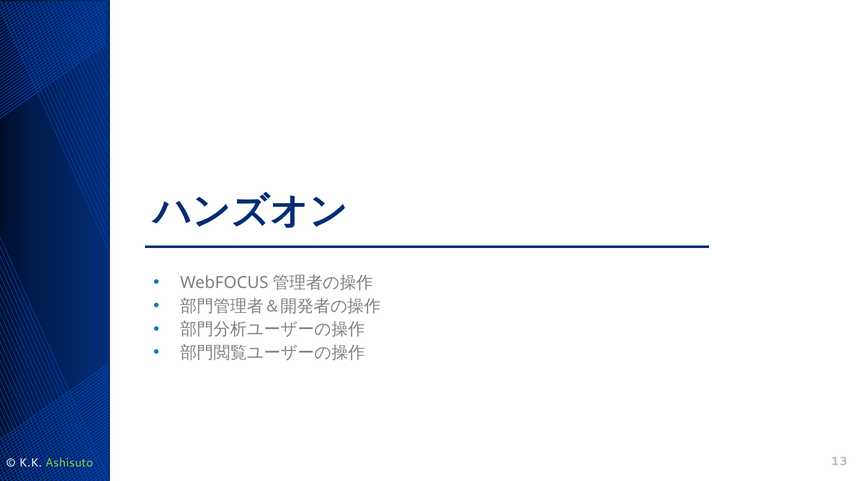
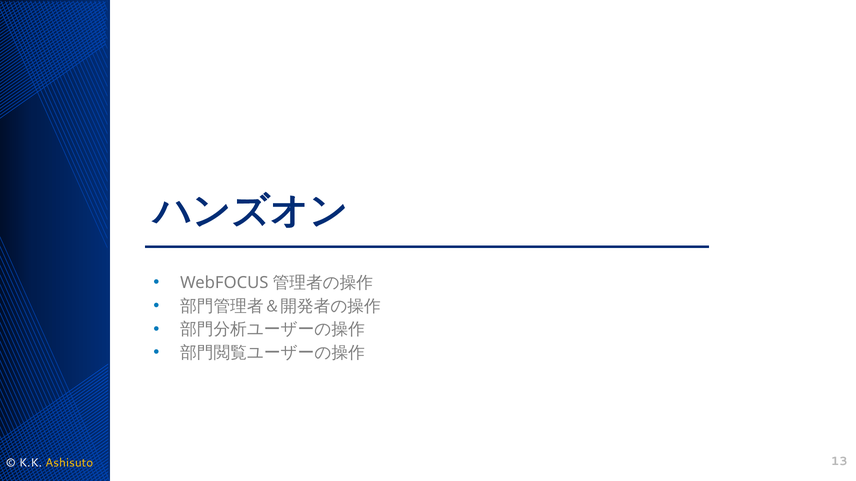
Ashisuto colour: light green -> yellow (69, 463)
